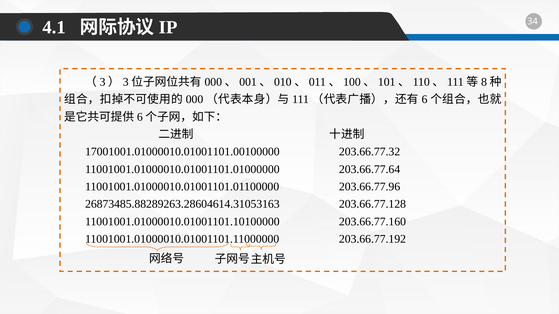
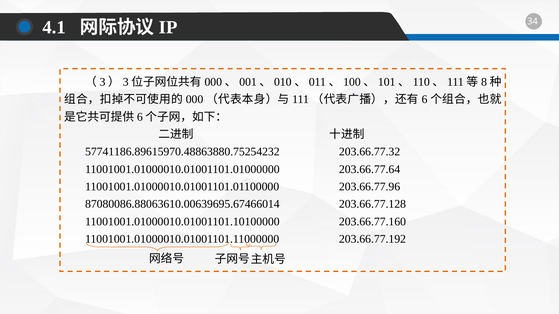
17001001.01000010.01001101.00100000: 17001001.01000010.01001101.00100000 -> 57741186.89615970.48863880.75254232 (182, 152)
26873485.88289263.28604614.31053163: 26873485.88289263.28604614.31053163 -> 87080086.88063610.00639695.67466014 (182, 204)
